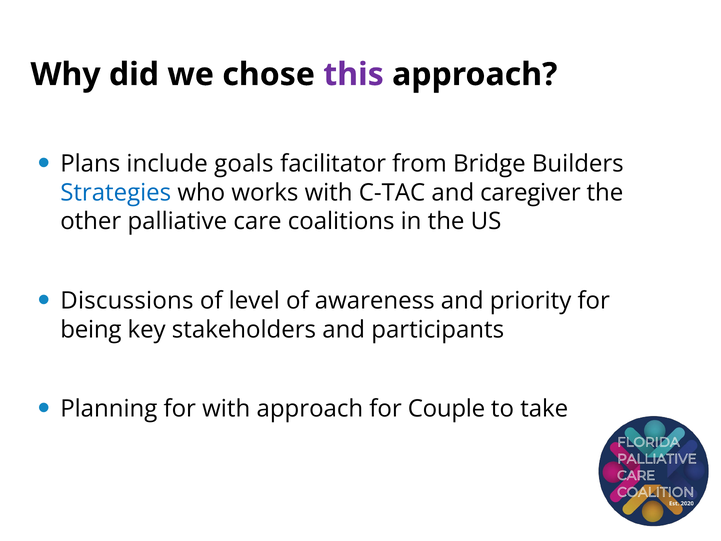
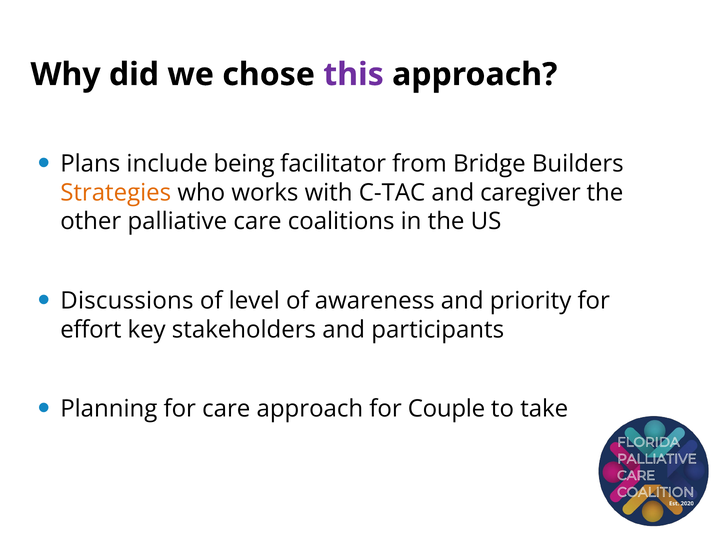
goals: goals -> being (244, 164)
Strategies colour: blue -> orange (116, 192)
being: being -> effort (91, 329)
for with: with -> care (226, 409)
